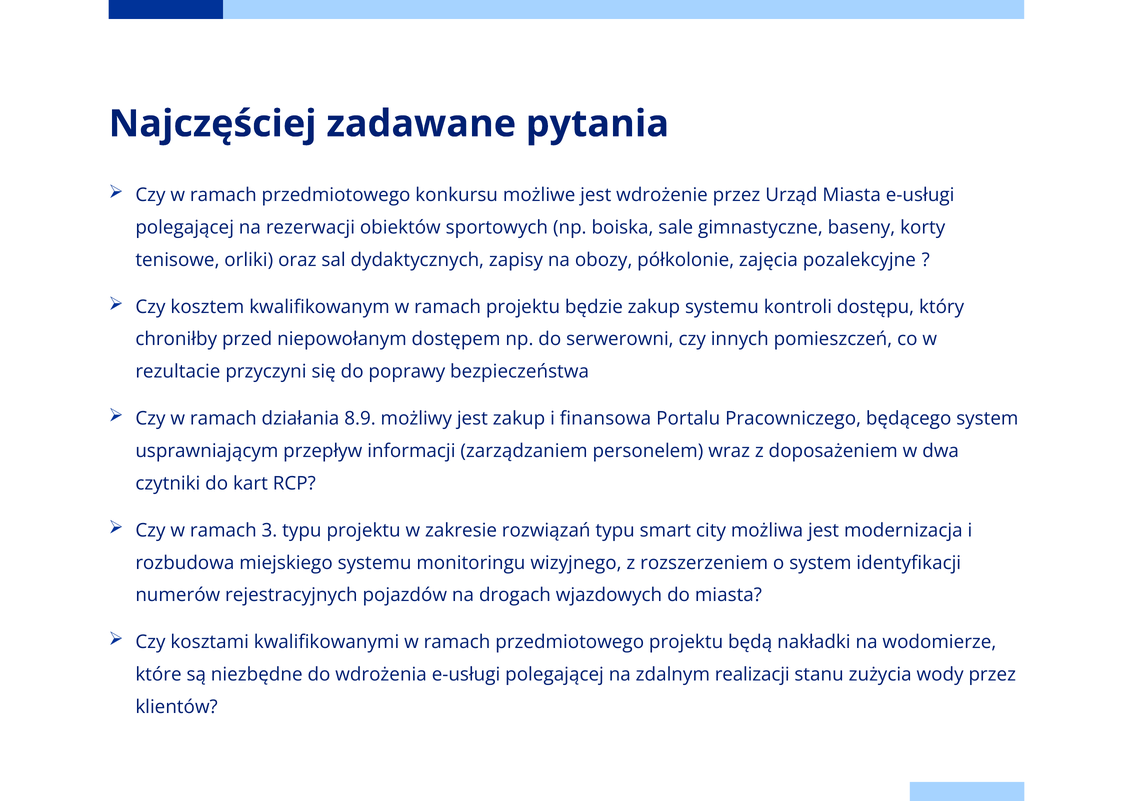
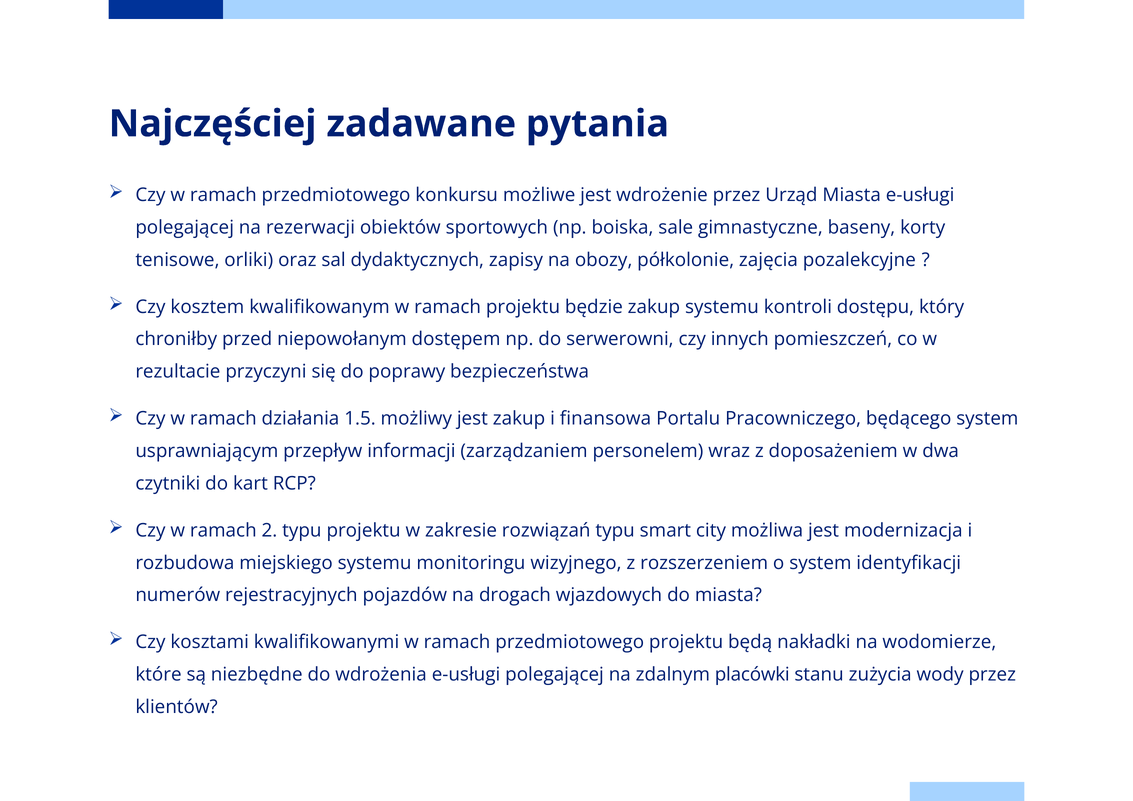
8.9: 8.9 -> 1.5 (360, 419)
3: 3 -> 2 (269, 531)
realizacji: realizacji -> placówki (752, 675)
